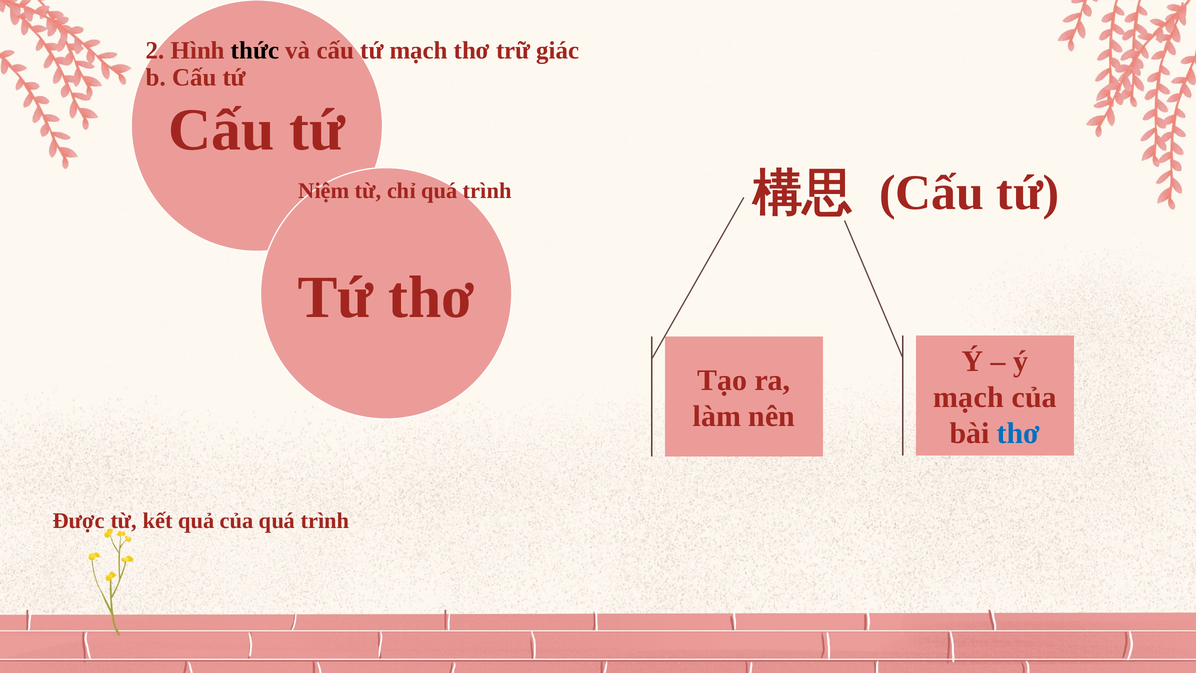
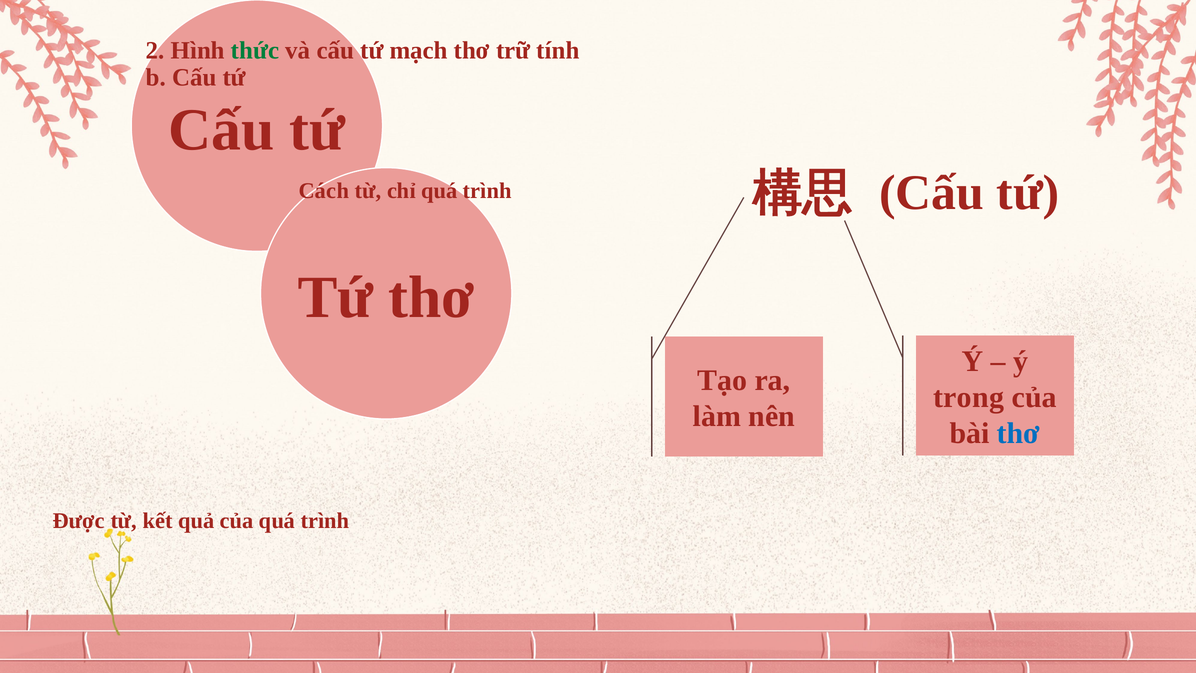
thức colour: black -> green (255, 50)
giác: giác -> tính (558, 50)
Niệm: Niệm -> Cách (324, 191)
mạch: mạch -> trong (968, 397)
